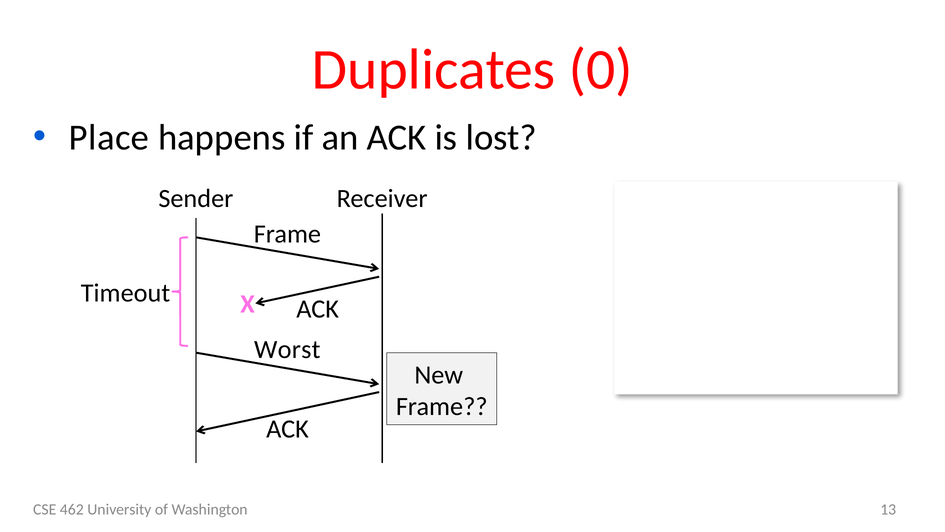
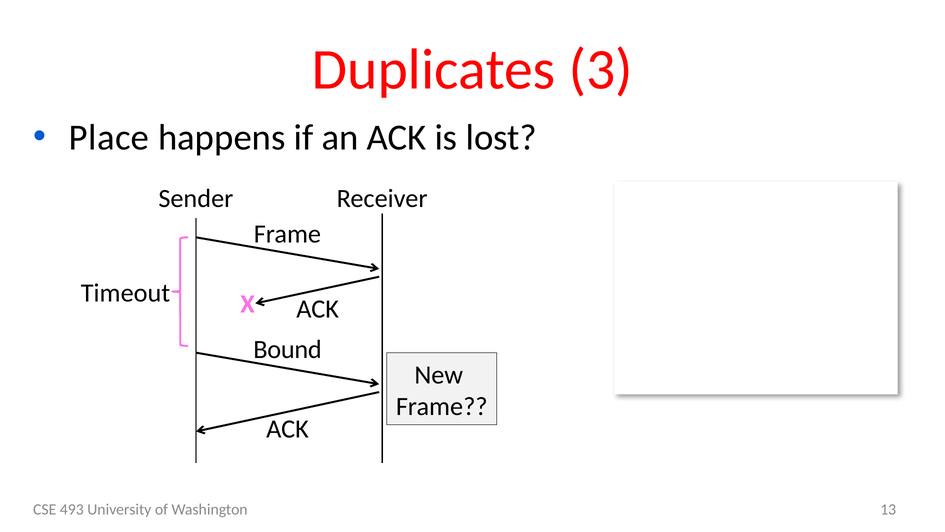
0: 0 -> 3 (601, 70)
Worst: Worst -> Bound (288, 349)
462: 462 -> 493 (72, 509)
